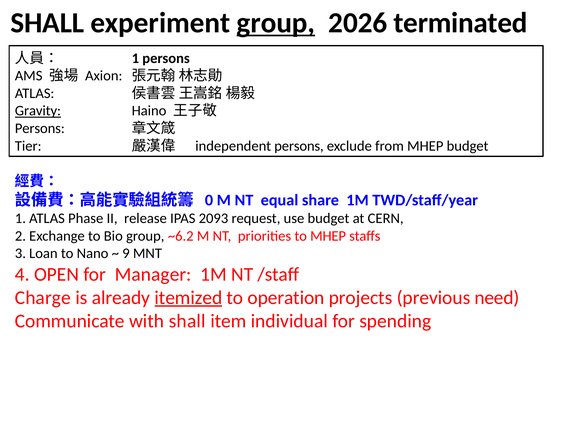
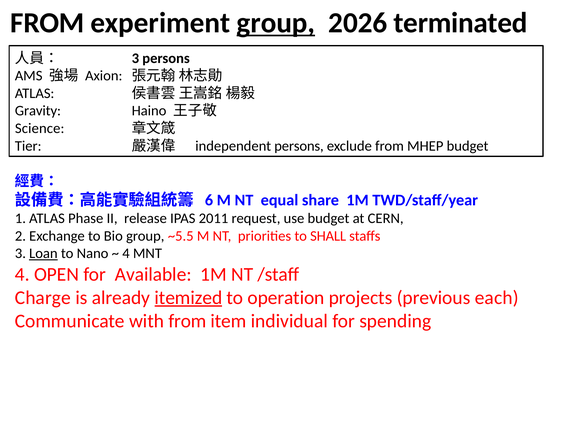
SHALL: SHALL -> FROM (47, 23)
1: 1 -> 3 (135, 58)
Gravity underline: present -> none (38, 111)
Persons: Persons -> Science (40, 128)
0: 0 -> 6 (209, 200)
2093: 2093 -> 2011 (213, 218)
~6.2: ~6.2 -> ~5.5 (181, 236)
to MHEP: MHEP -> SHALL (328, 236)
Loan underline: none -> present (43, 253)
9: 9 -> 4 (126, 253)
Manager: Manager -> Available (153, 274)
need: need -> each (497, 298)
with shall: shall -> from (187, 321)
